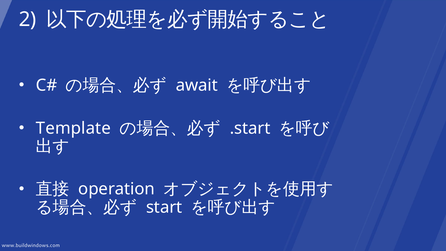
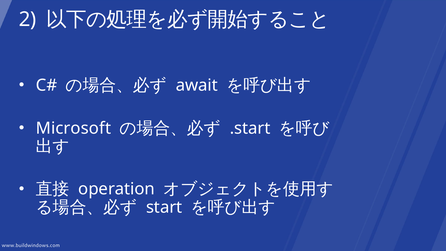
Template: Template -> Microsoft (73, 128)
